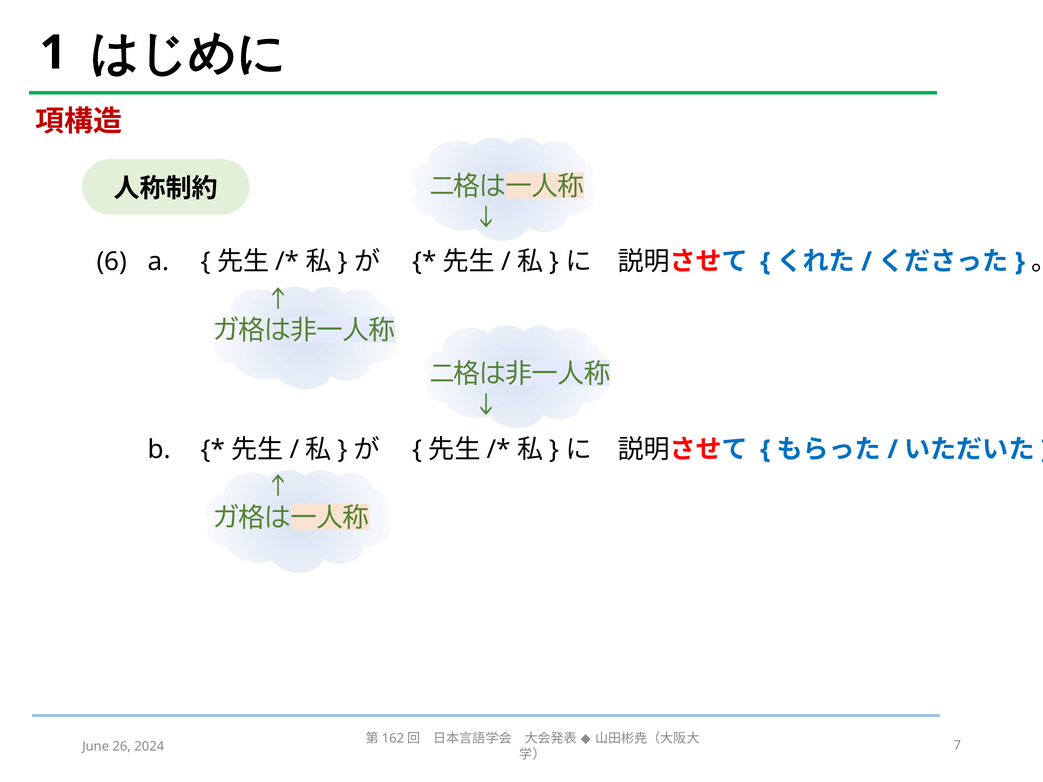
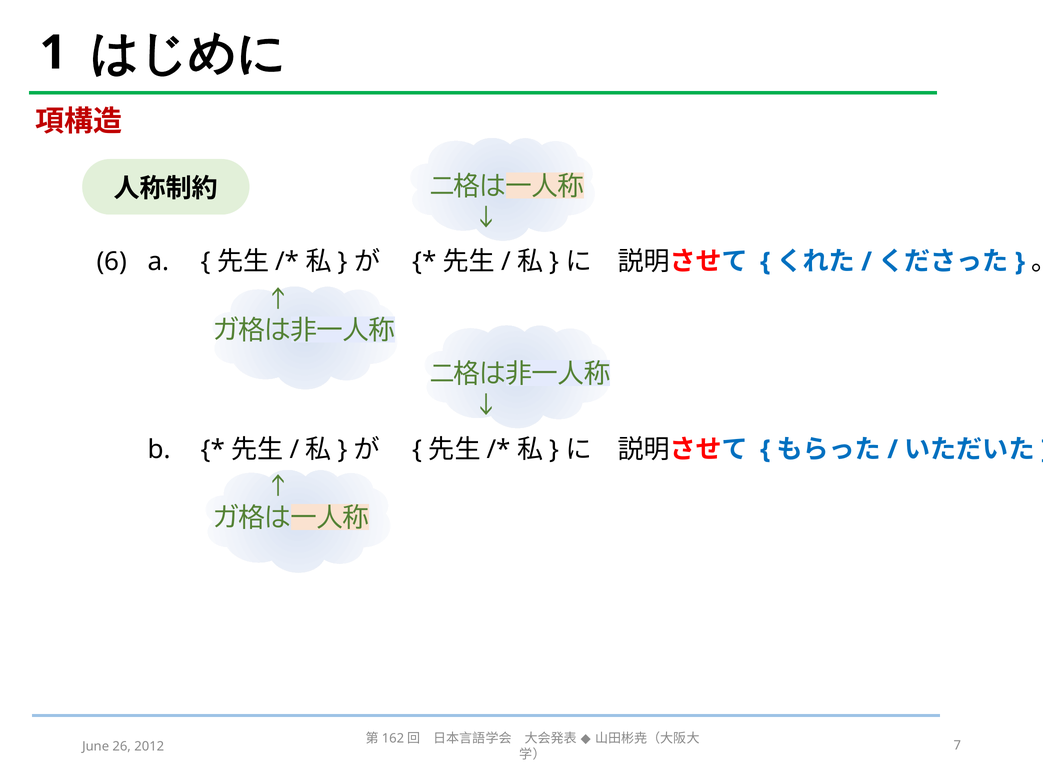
2024: 2024 -> 2012 (149, 747)
